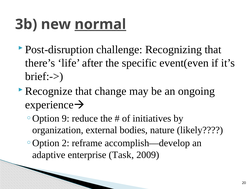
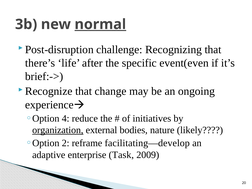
9: 9 -> 4 (66, 118)
organization underline: none -> present (58, 130)
accomplish—develop: accomplish—develop -> facilitating—develop (147, 143)
